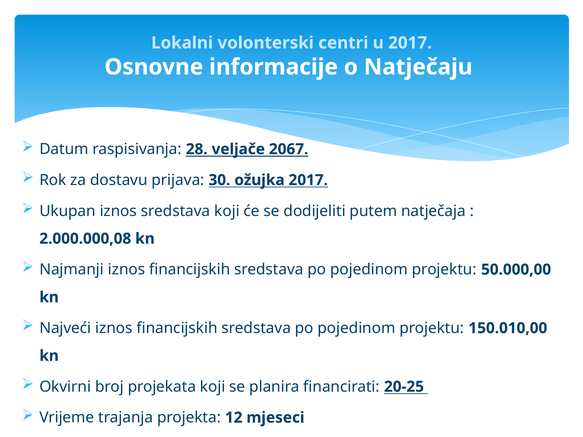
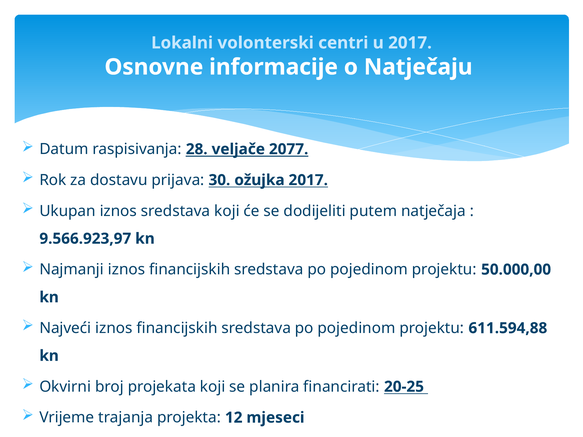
2067: 2067 -> 2077 (289, 149)
2.000.000,08: 2.000.000,08 -> 9.566.923,97 (85, 239)
150.010,00: 150.010,00 -> 611.594,88 (508, 328)
